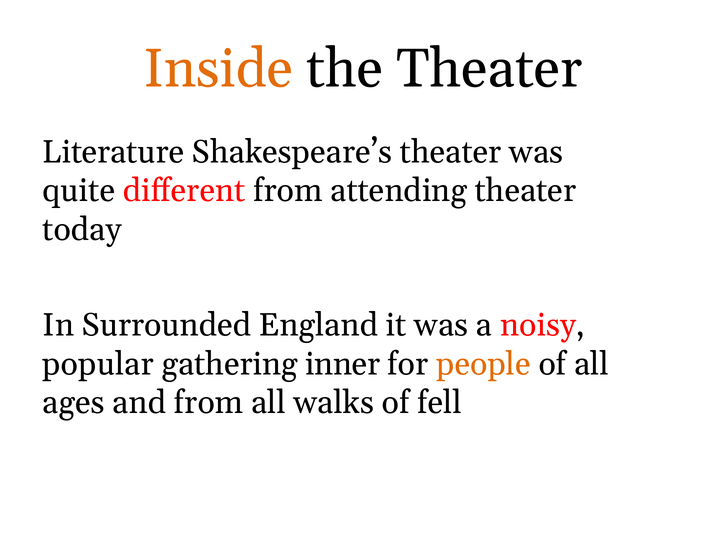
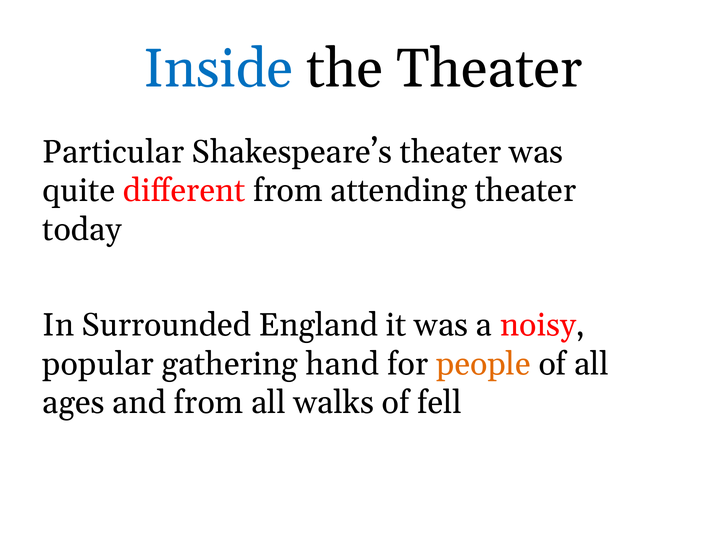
Inside colour: orange -> blue (218, 69)
Literature: Literature -> Particular (113, 152)
inner: inner -> hand (342, 364)
